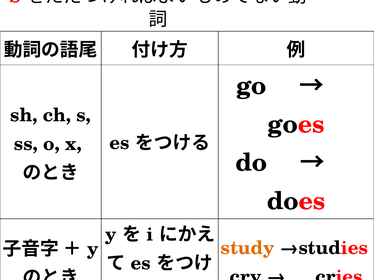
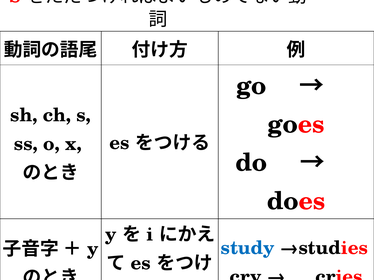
study colour: orange -> blue (248, 248)
